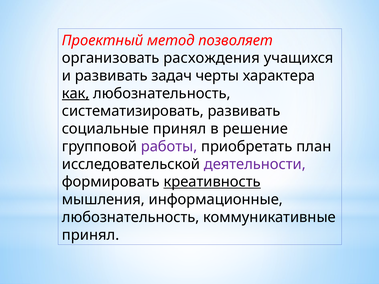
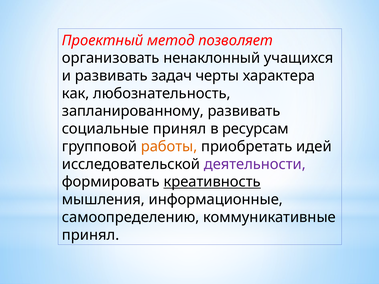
расхождения: расхождения -> ненаклонный (212, 58)
как underline: present -> none (76, 94)
систематизировать: систематизировать -> запланированному (133, 111)
решение: решение -> ресурсам (255, 129)
работы colour: purple -> orange (169, 147)
план: план -> идей (314, 147)
любознательность: любознательность -> самоопределению (131, 217)
